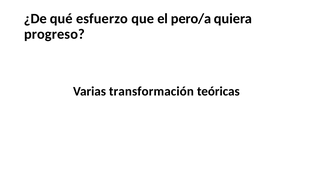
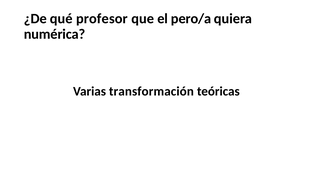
esfuerzo: esfuerzo -> profesor (102, 19)
progreso: progreso -> numérica (55, 34)
